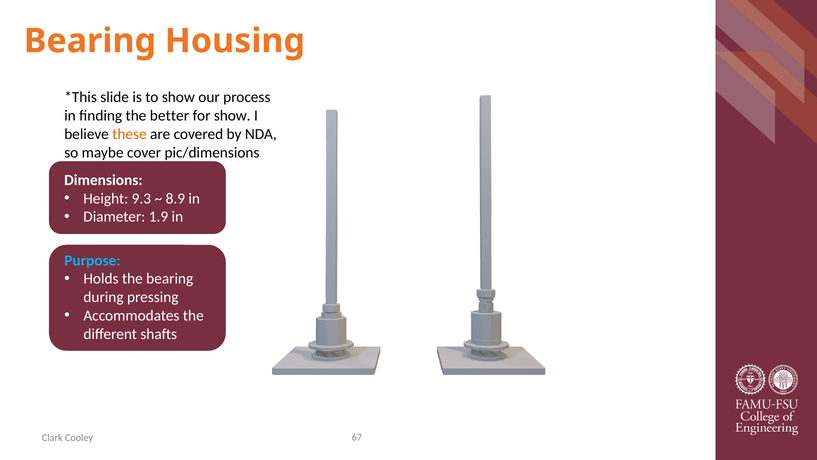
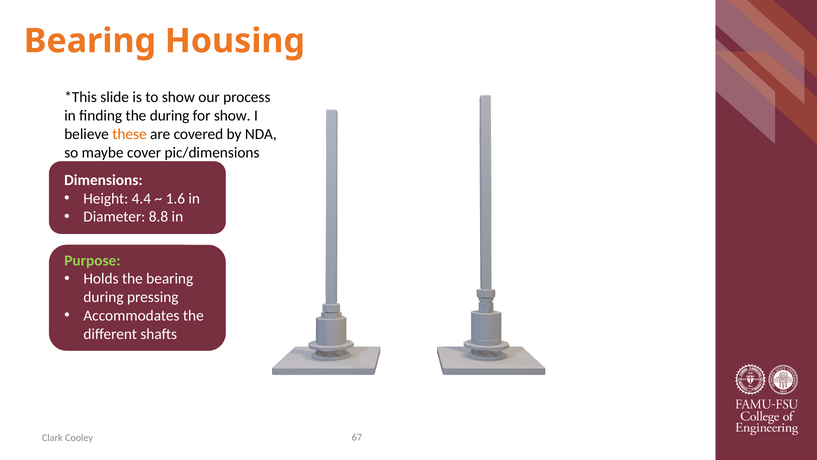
the better: better -> during (170, 116)
9.3: 9.3 -> 4.4 (141, 198)
8.9: 8.9 -> 1.6 (175, 198)
1.9: 1.9 -> 8.8 (158, 217)
Purpose colour: light blue -> light green (92, 260)
